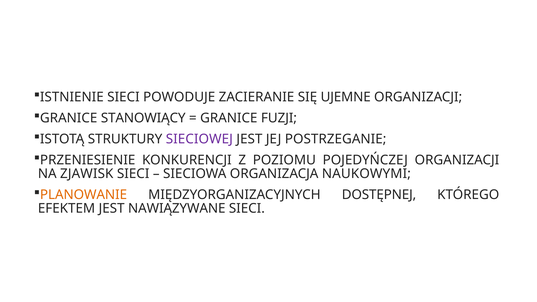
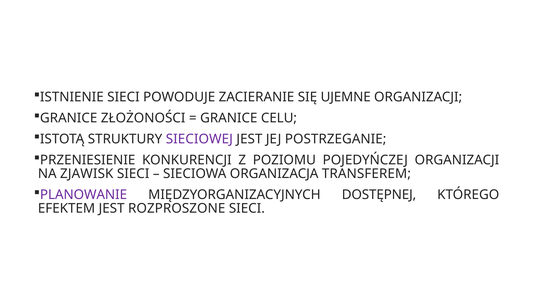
STANOWIĄCY: STANOWIĄCY -> ZŁOŻONOŚCI (143, 118)
FUZJI: FUZJI -> CELU (279, 118)
NAUKOWYMI: NAUKOWYMI -> TRANSFEREM (366, 174)
PLANOWANIE colour: orange -> purple (84, 195)
NAWIĄZYWANE: NAWIĄZYWANE -> ROZPROSZONE (177, 208)
